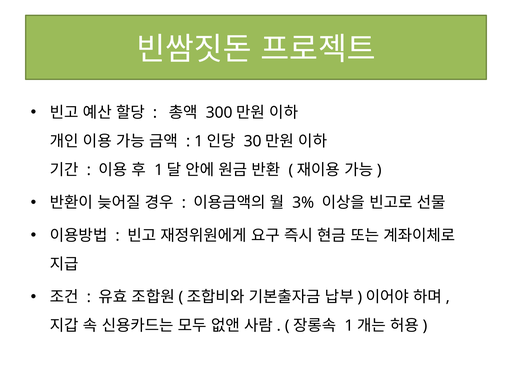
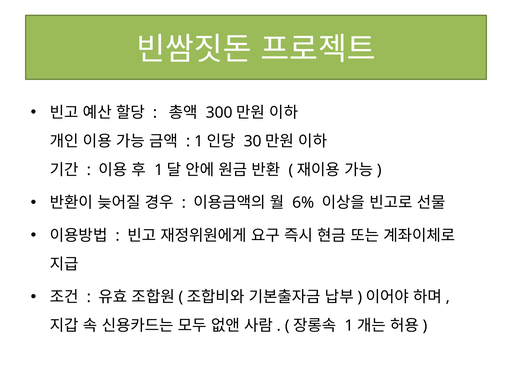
3%: 3% -> 6% (303, 203)
